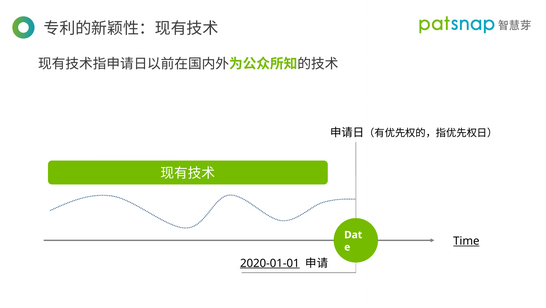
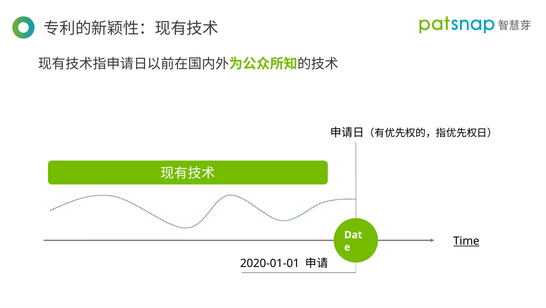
2020-01-01 underline: present -> none (270, 263)
